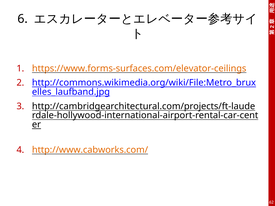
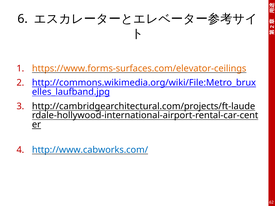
http://www.cabworks.com/ colour: orange -> blue (90, 150)
